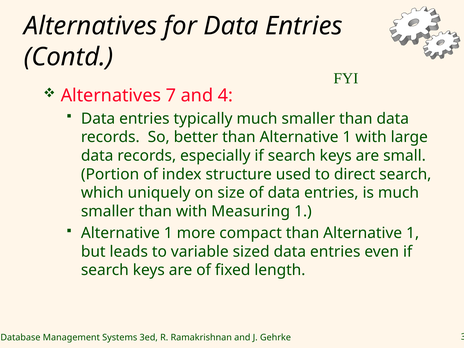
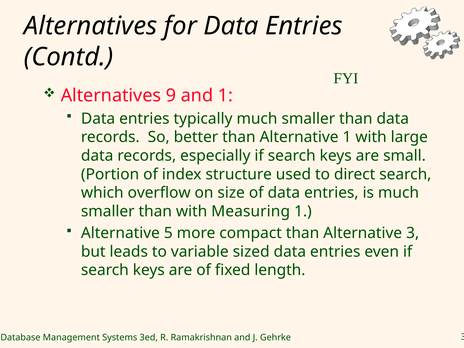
7: 7 -> 9 (171, 96)
and 4: 4 -> 1 (225, 96)
uniquely: uniquely -> overflow (159, 193)
1: 1 -> 5 (168, 233)
compact than Alternative 1: 1 -> 3 (413, 233)
